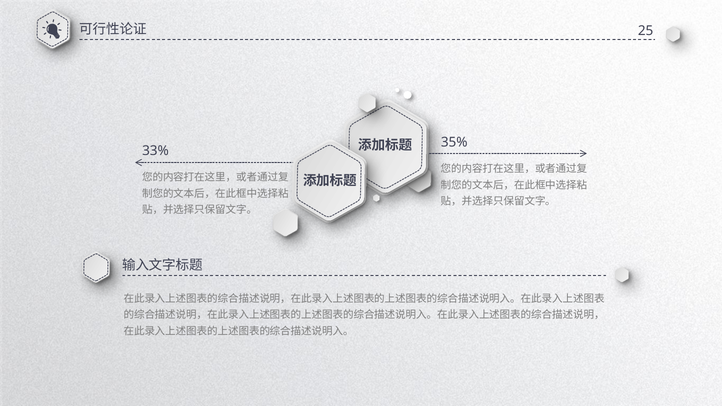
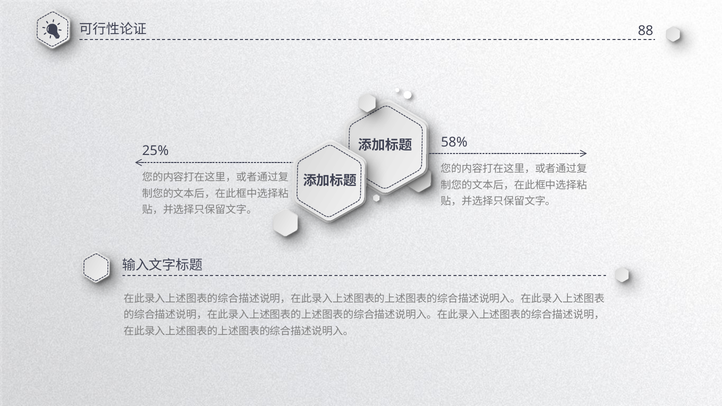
25: 25 -> 88 (646, 31)
35%: 35% -> 58% (454, 143)
33%: 33% -> 25% (155, 151)
